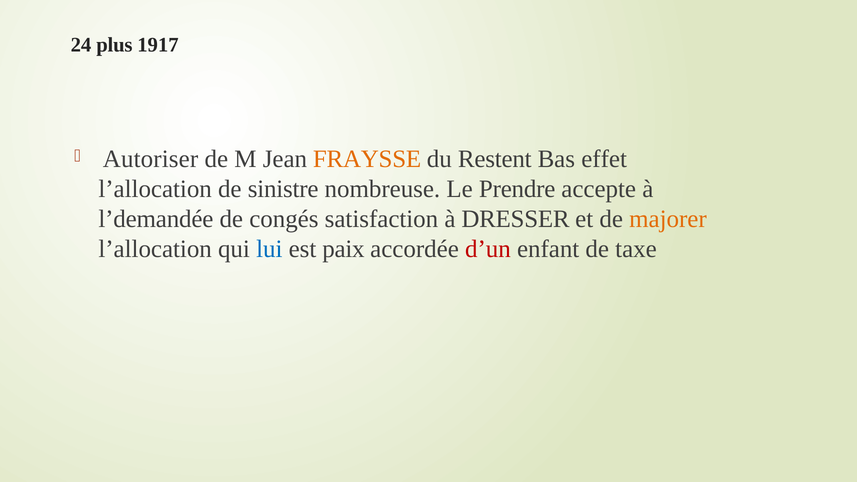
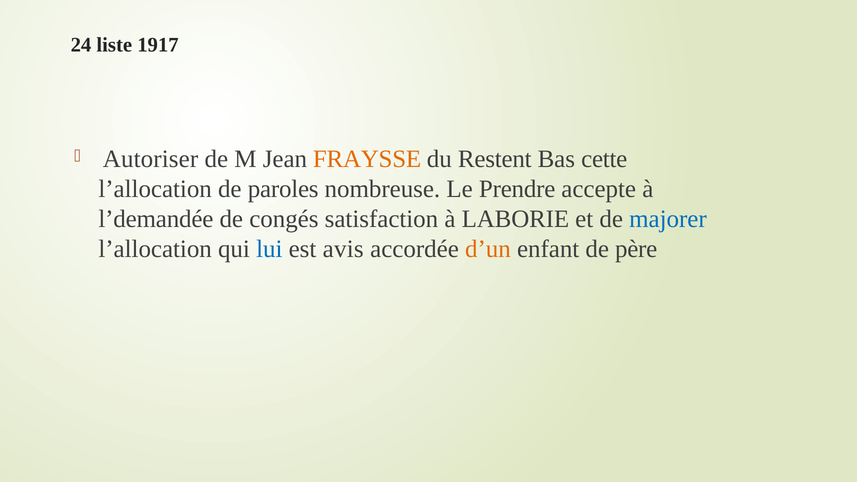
plus: plus -> liste (114, 45)
effet: effet -> cette (604, 159)
sinistre: sinistre -> paroles (283, 189)
DRESSER: DRESSER -> LABORIE (515, 219)
majorer colour: orange -> blue (668, 219)
paix: paix -> avis (343, 249)
d’un colour: red -> orange (488, 249)
taxe: taxe -> père (636, 249)
